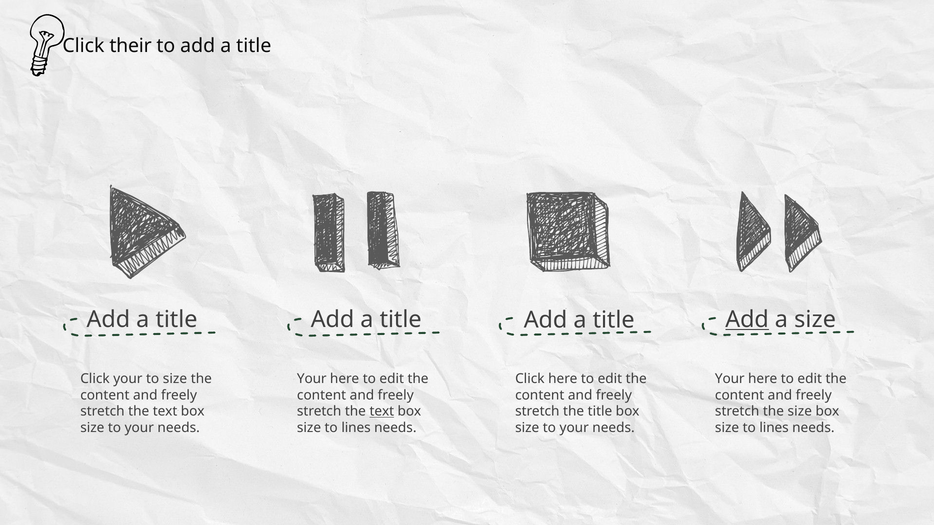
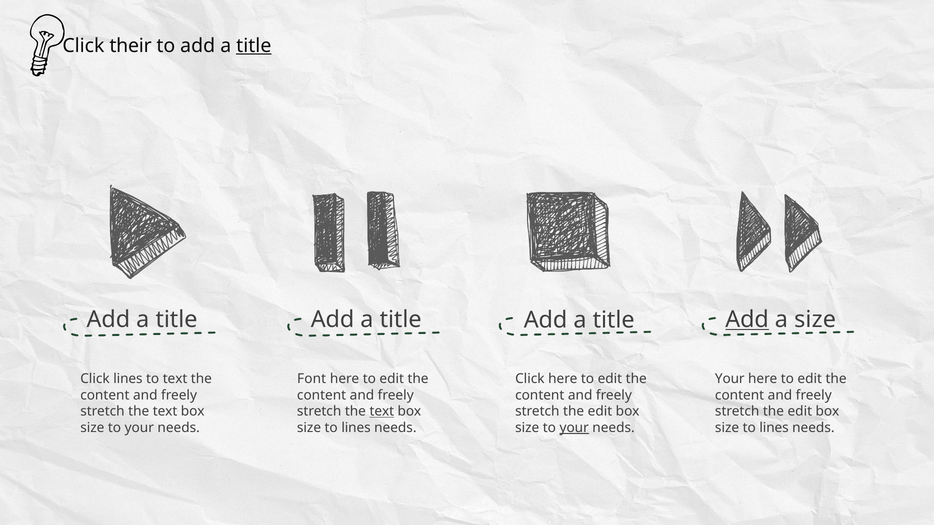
title underline: none -> present (254, 46)
Click your: your -> lines (128, 379)
to size: size -> text (175, 379)
Your: Your -> Font (312, 379)
title: title -> edit (600, 412)
size: size -> edit (800, 412)
your underline: none -> present (574, 428)
